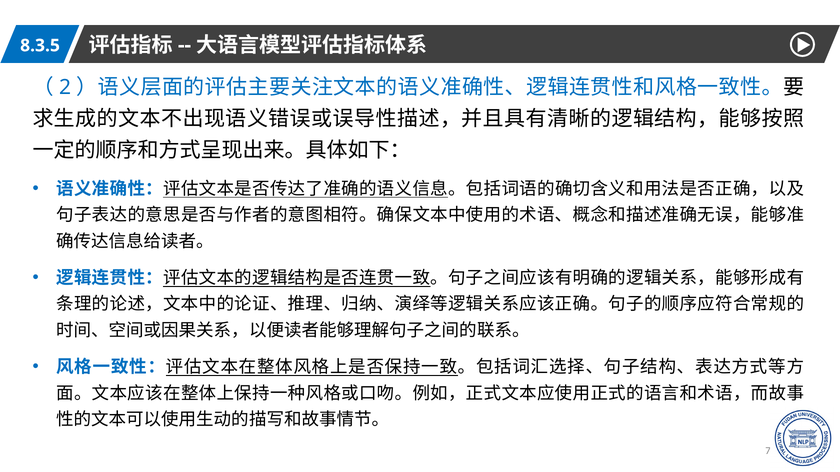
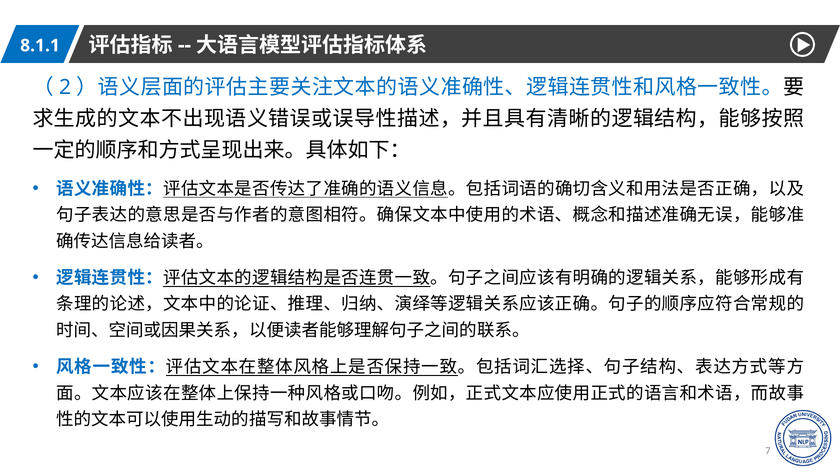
8.3.5: 8.3.5 -> 8.1.1 (40, 46)
